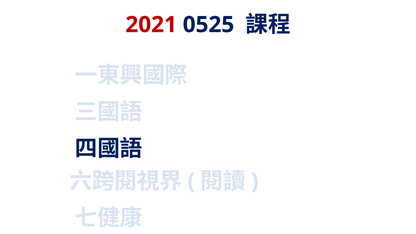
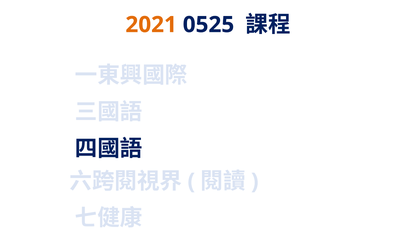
2021 colour: red -> orange (151, 25)
